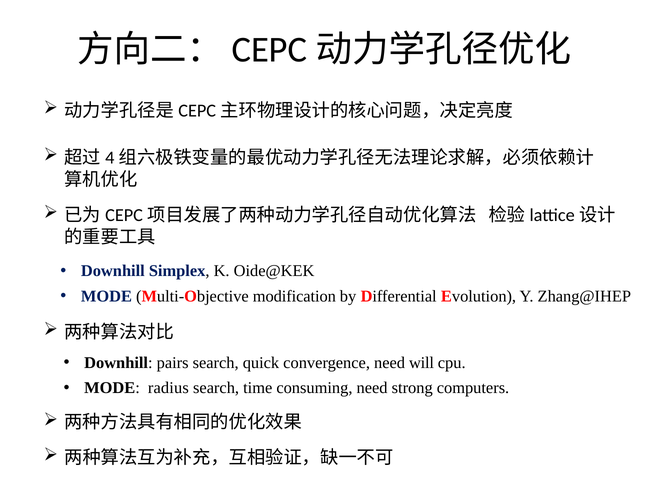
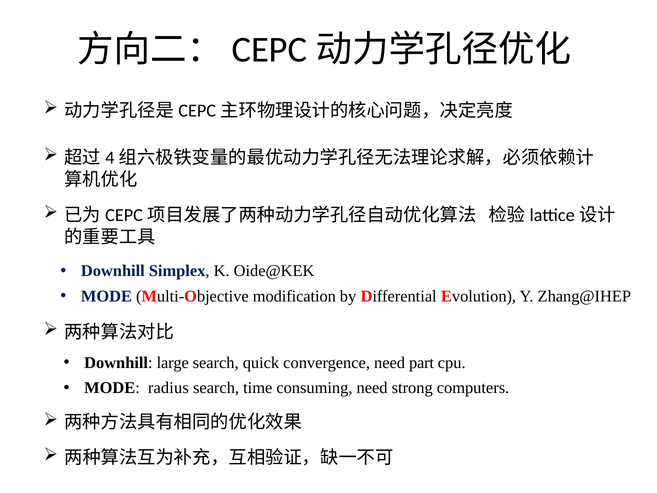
pairs: pairs -> large (173, 363)
will: will -> part (422, 363)
